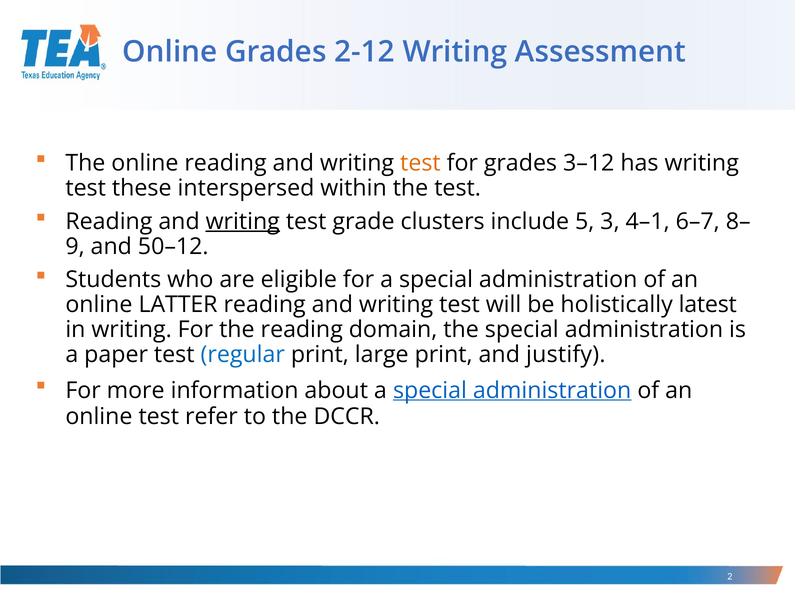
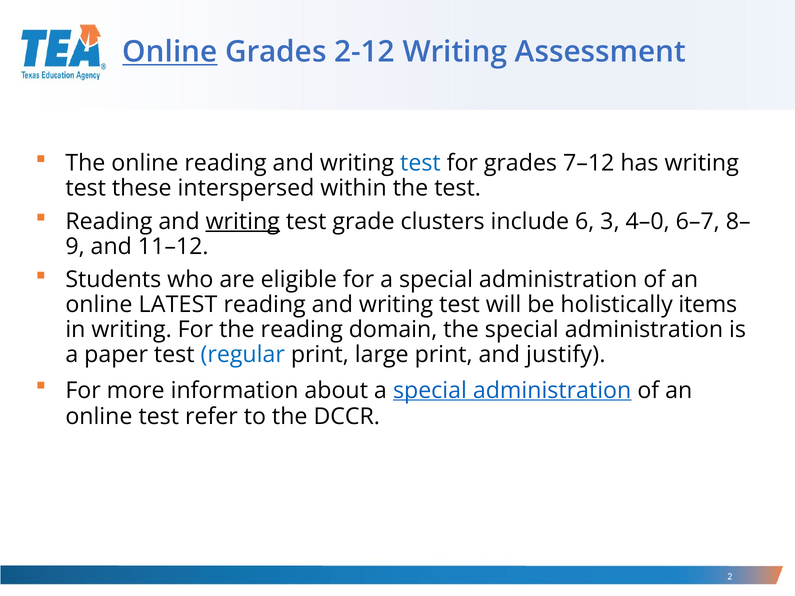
Online underline: none -> present (170, 52)
test colour: orange -> blue (420, 163)
3–12: 3–12 -> 7–12 (589, 163)
5: 5 -> 6 (585, 221)
4–1: 4–1 -> 4–0 (648, 221)
50–12: 50–12 -> 11–12 (173, 246)
LATTER: LATTER -> LATEST (178, 305)
latest: latest -> items (708, 305)
